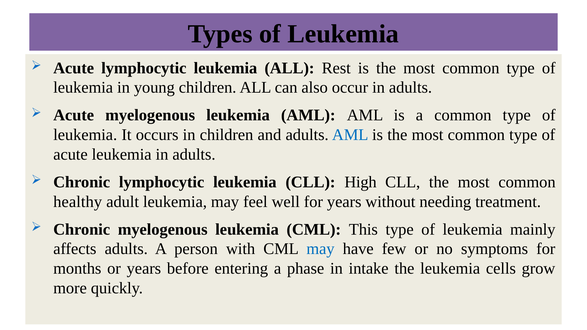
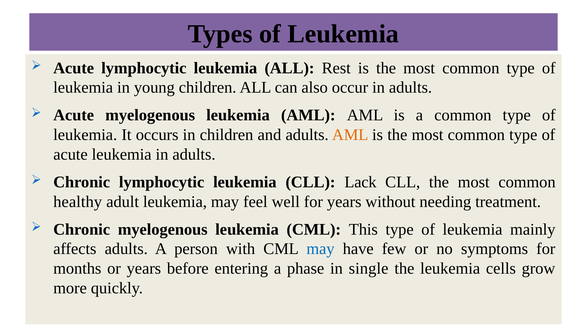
AML colour: blue -> orange (350, 135)
High: High -> Lack (361, 182)
intake: intake -> single (369, 269)
